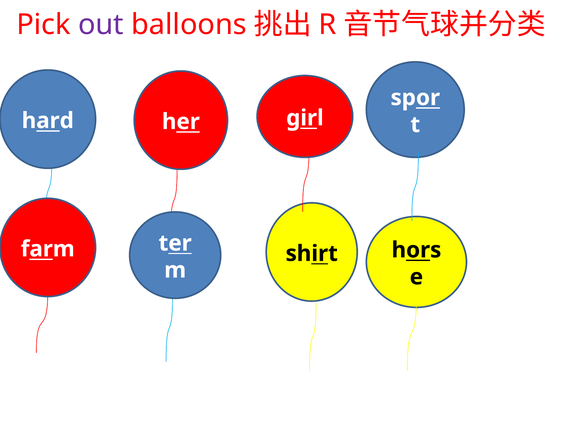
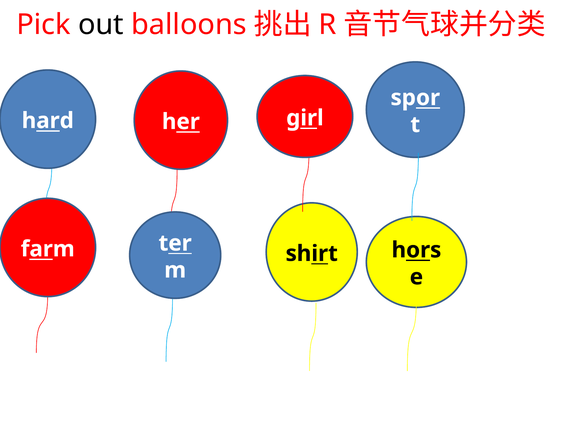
out colour: purple -> black (101, 25)
